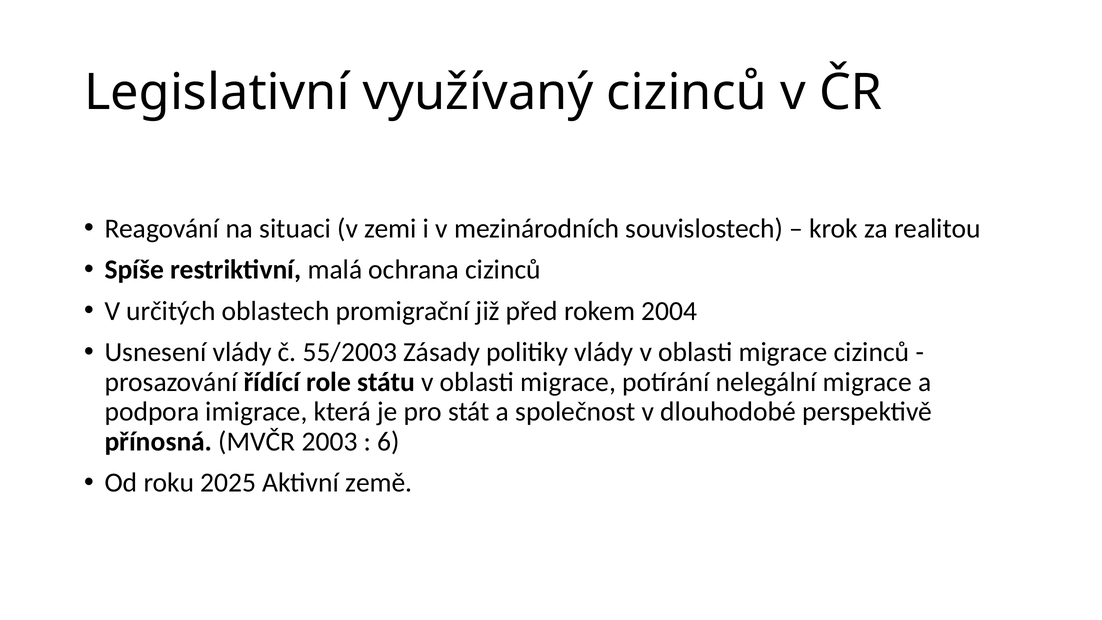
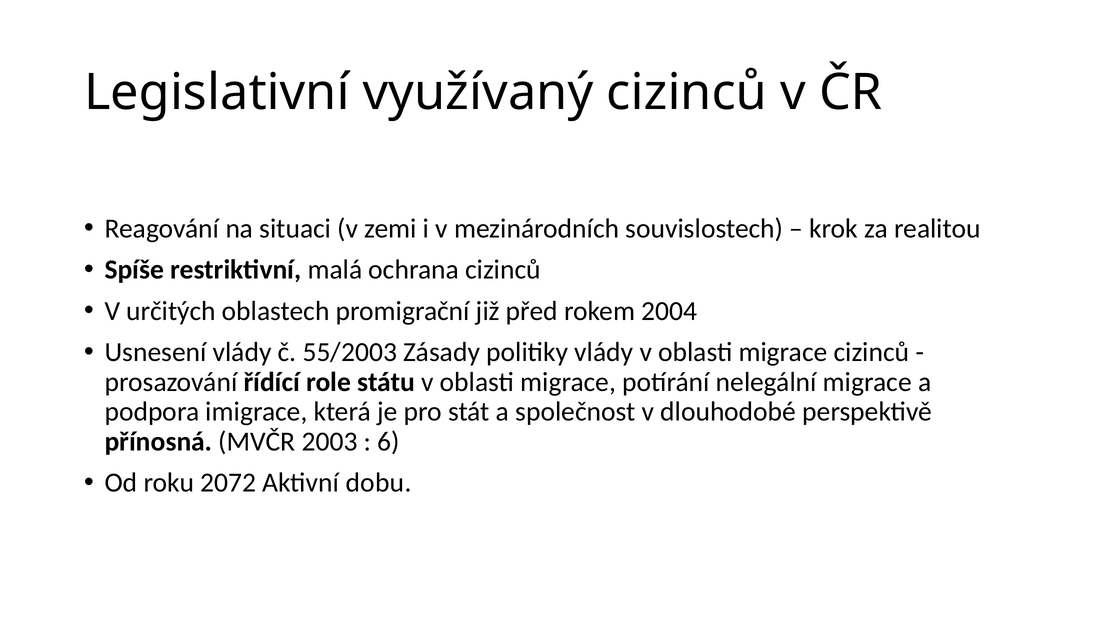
2025: 2025 -> 2072 (228, 483)
země: země -> dobu (379, 483)
